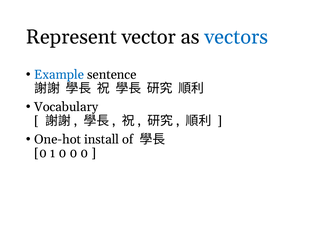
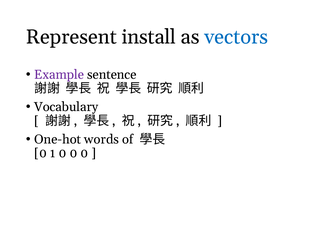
vector: vector -> install (149, 37)
Example colour: blue -> purple (59, 74)
install: install -> words (102, 139)
